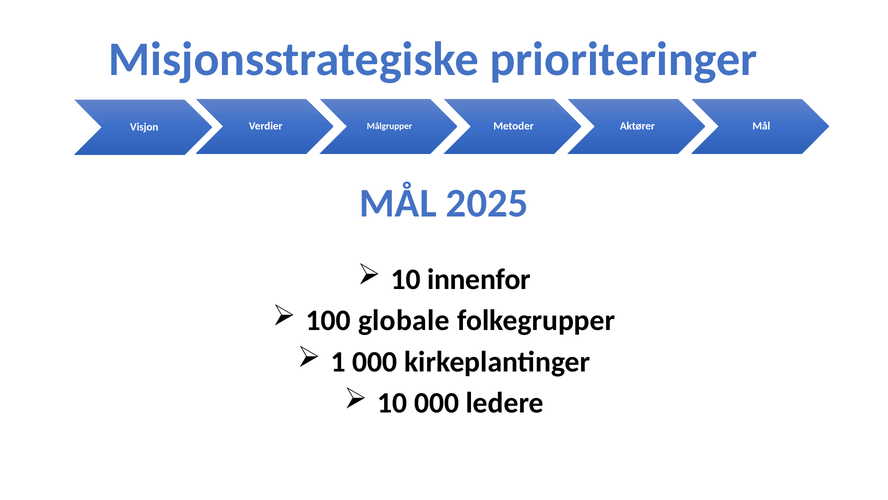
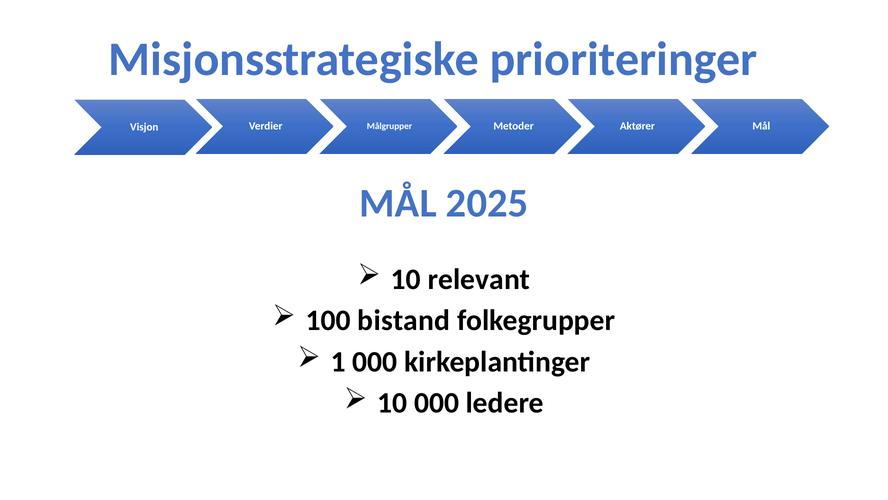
innenfor: innenfor -> relevant (479, 279)
globale: globale -> bistand (404, 320)
